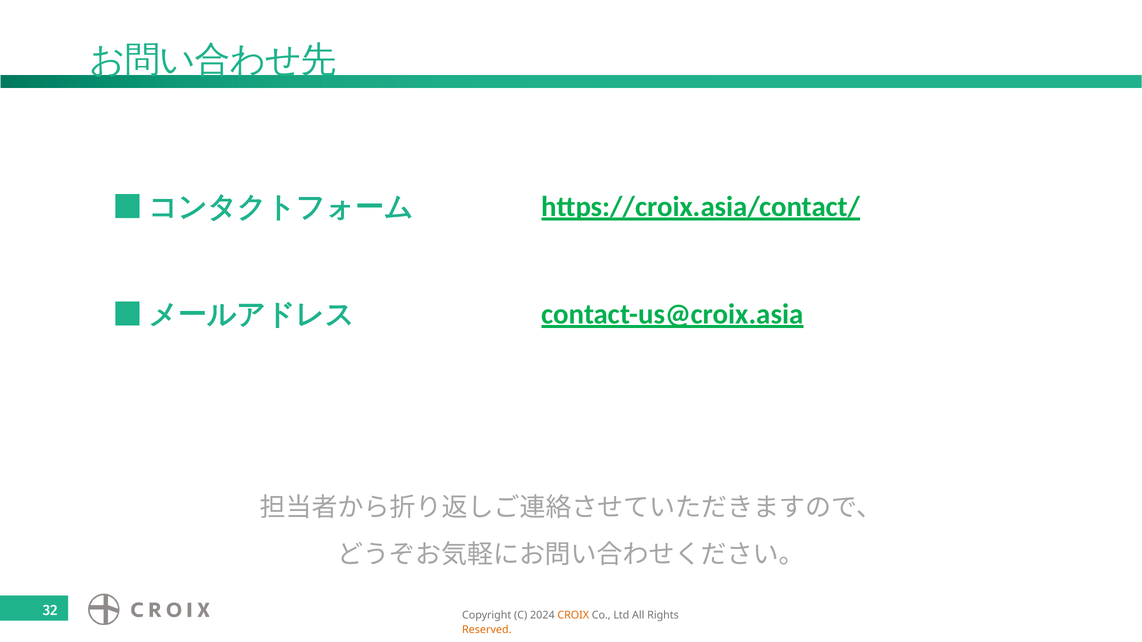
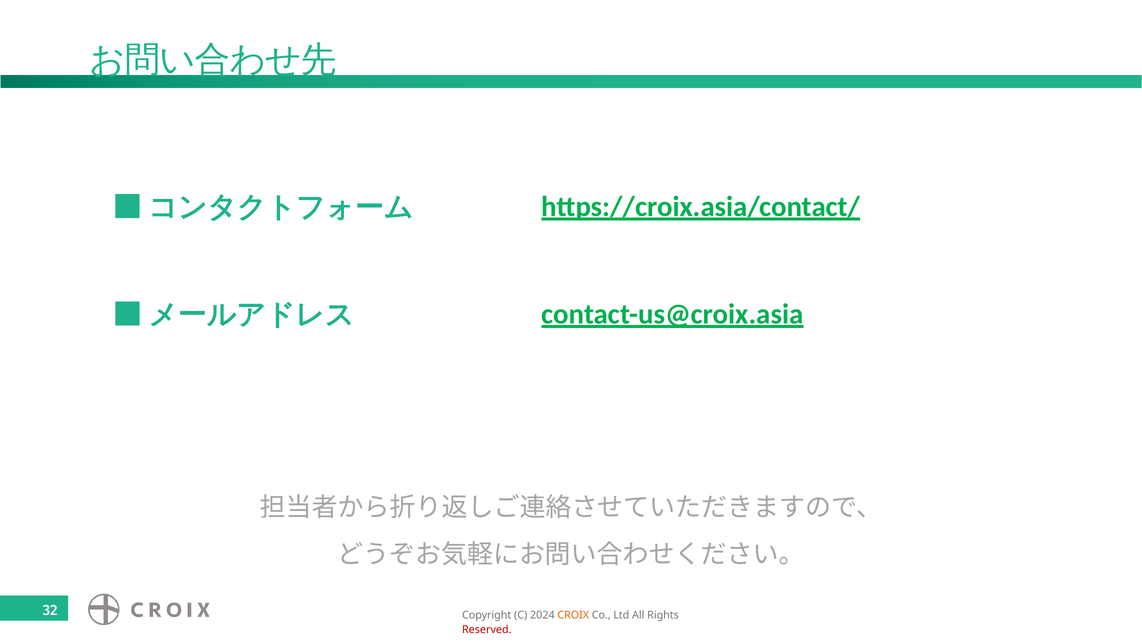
Reserved colour: orange -> red (487, 630)
